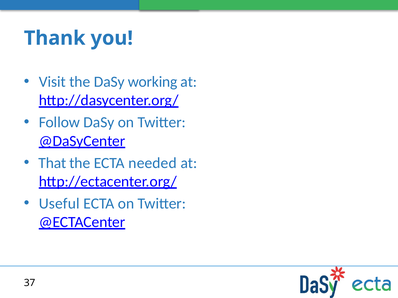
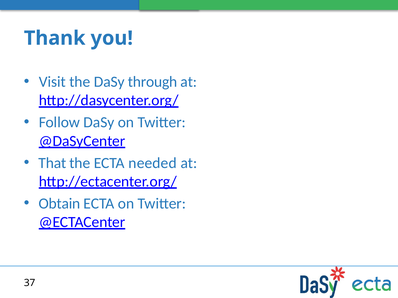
working: working -> through (153, 82)
Useful: Useful -> Obtain (59, 204)
